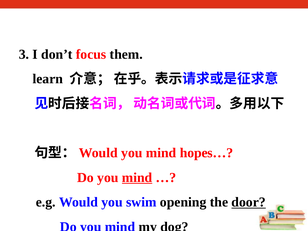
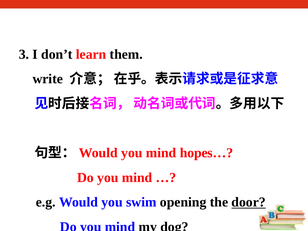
focus: focus -> learn (91, 54)
learn: learn -> write (48, 79)
mind underline: present -> none (137, 178)
